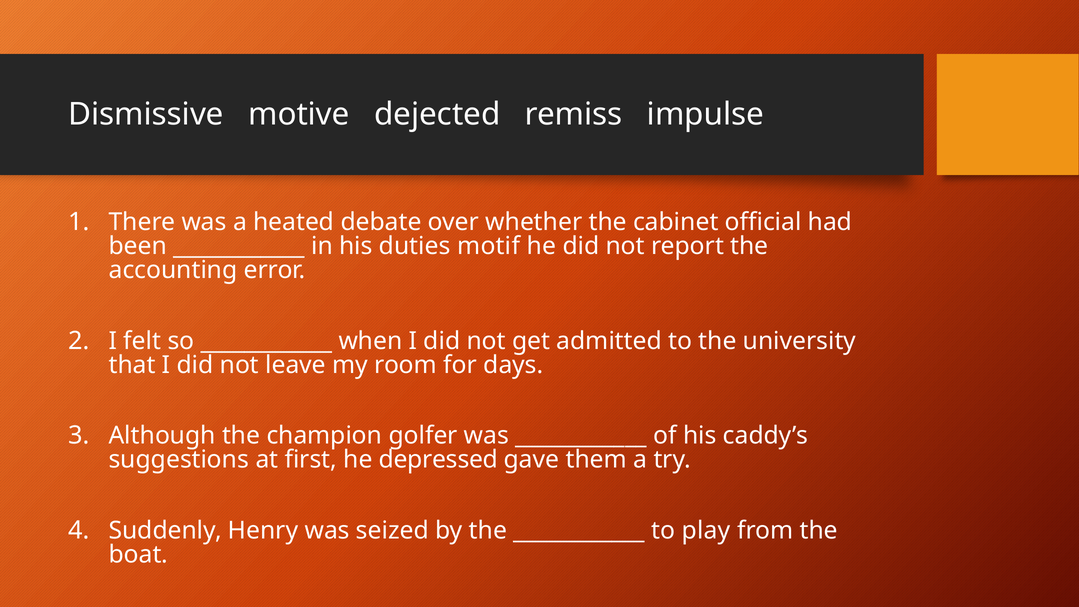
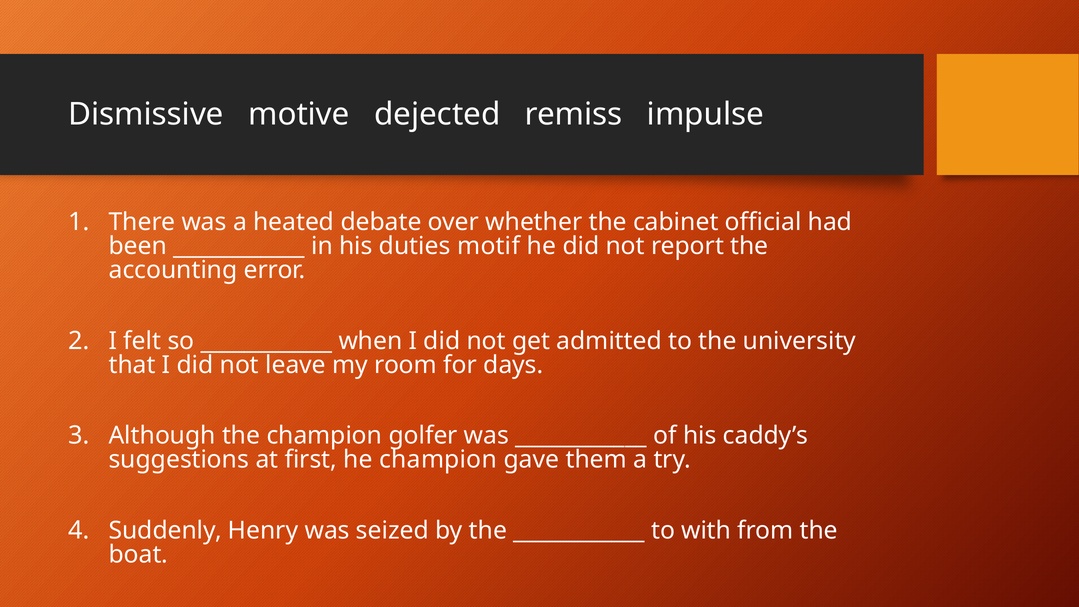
he depressed: depressed -> champion (438, 460)
play: play -> with (706, 531)
